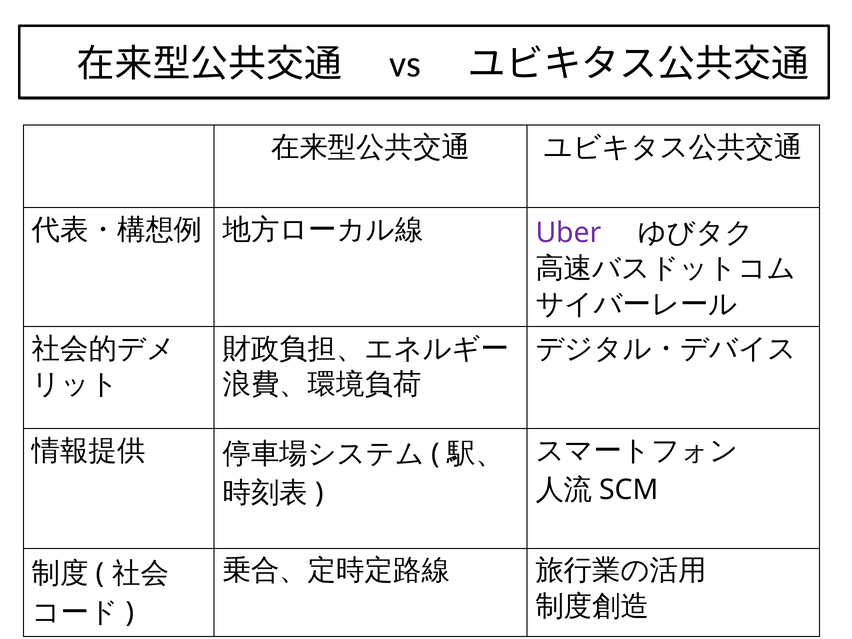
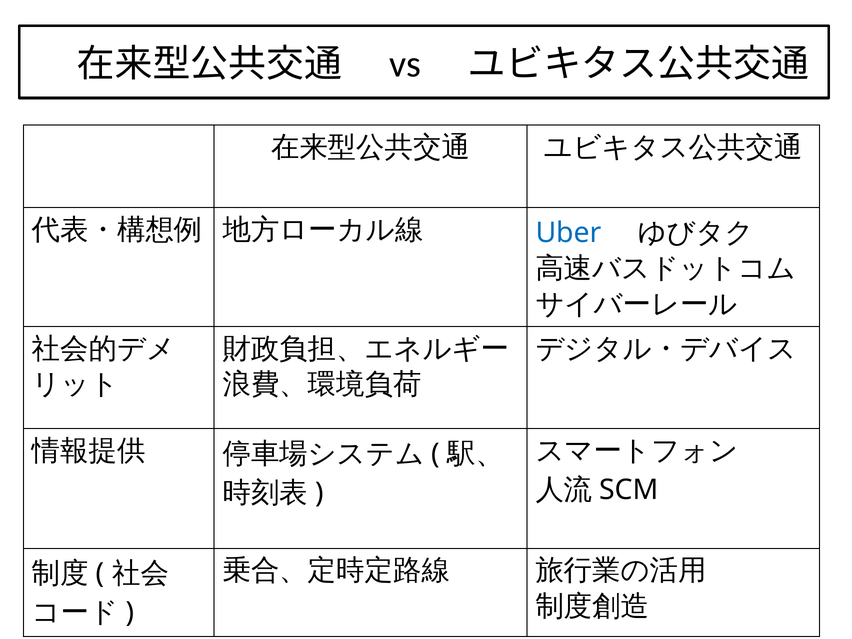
Uber colour: purple -> blue (569, 233)
